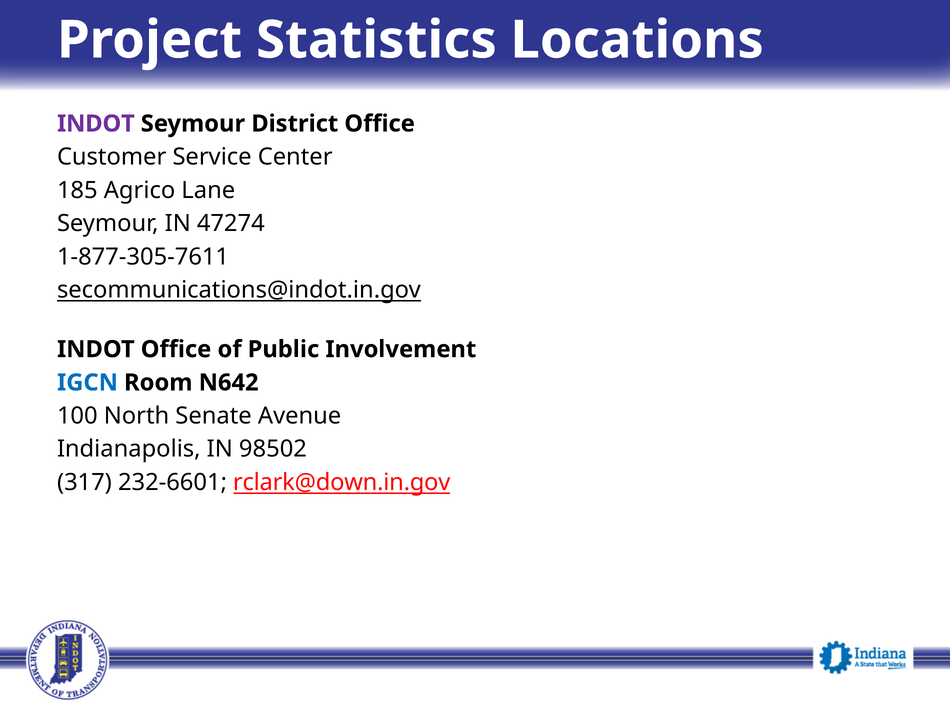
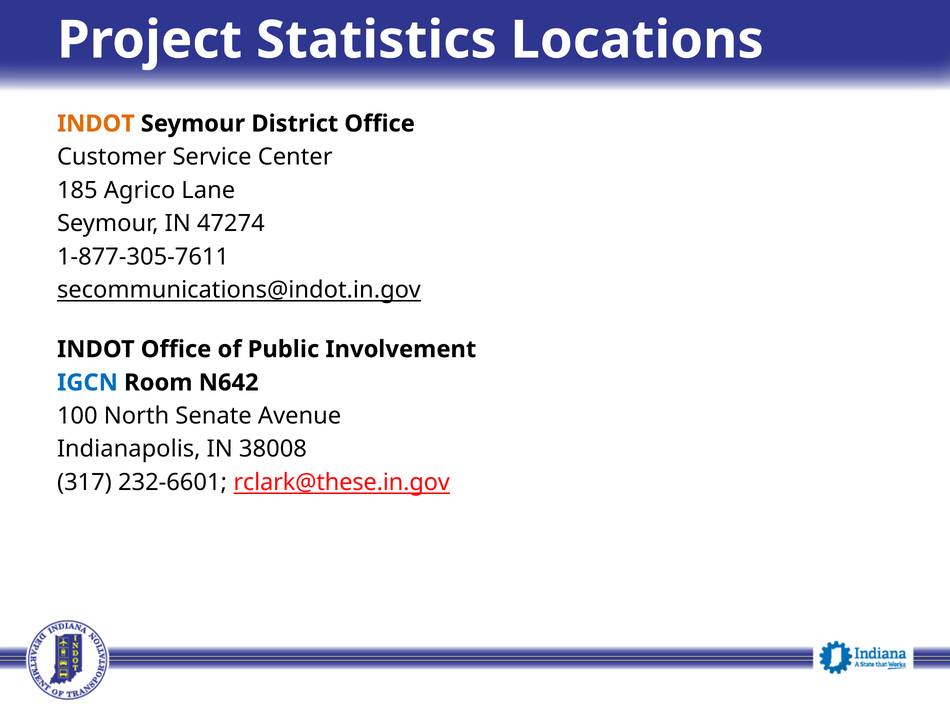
INDOT colour: purple -> orange (96, 124)
98502: 98502 -> 38008 (273, 449)
rclark@down.in.gov: rclark@down.in.gov -> rclark@these.in.gov (342, 482)
